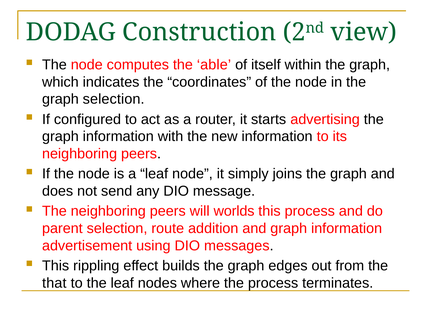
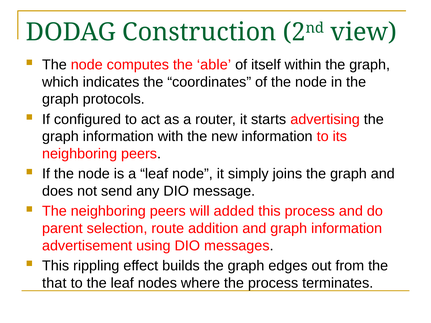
graph selection: selection -> protocols (114, 99)
worlds: worlds -> added (234, 211)
